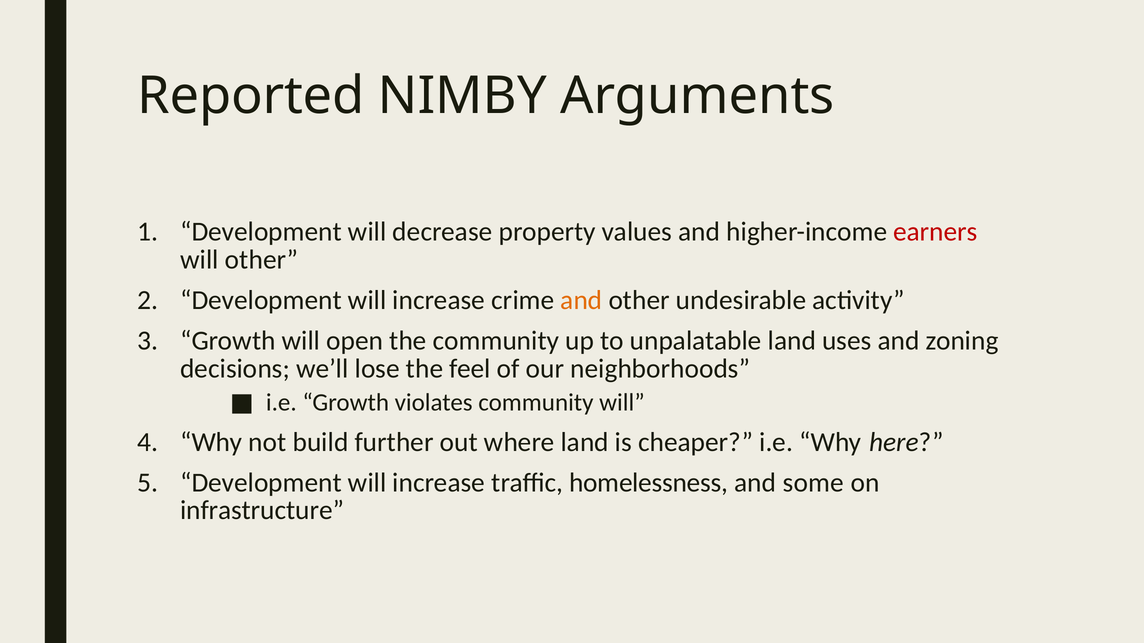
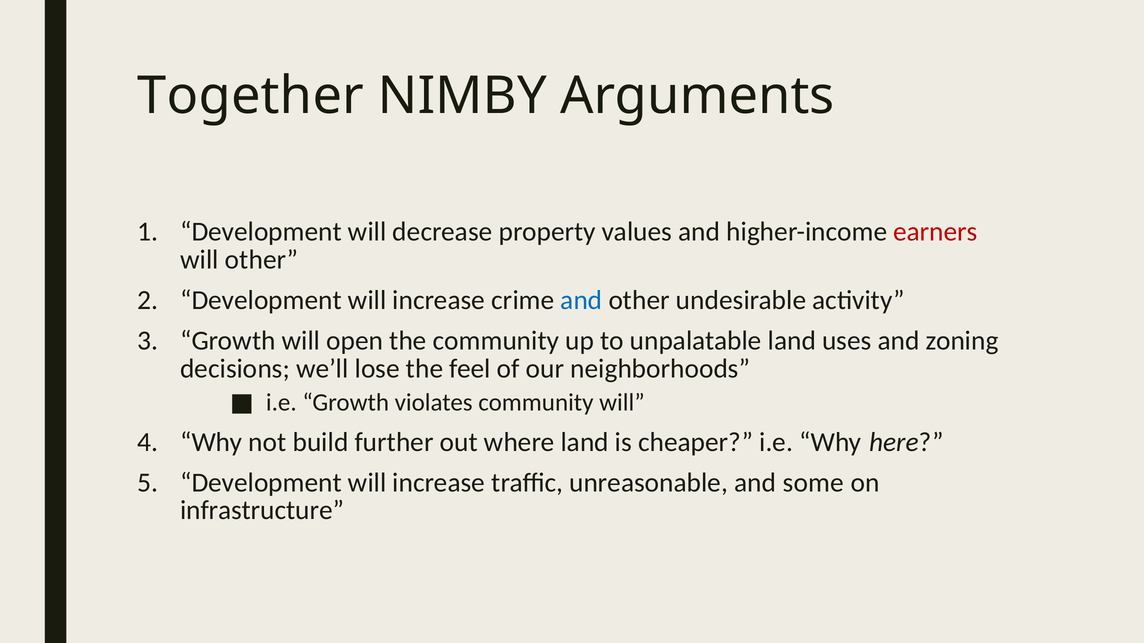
Reported: Reported -> Together (251, 96)
and colour: orange -> blue (581, 300)
homelessness: homelessness -> unreasonable (648, 483)
